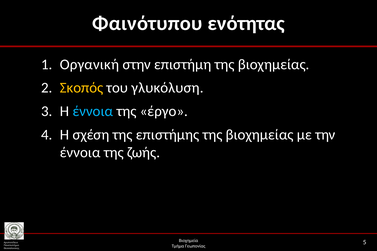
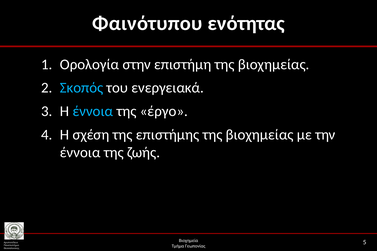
Οργανική: Οργανική -> Ορολογία (90, 64)
Σκοπός colour: yellow -> light blue (82, 88)
γλυκόλυση: γλυκόλυση -> ενεργειακά (168, 88)
